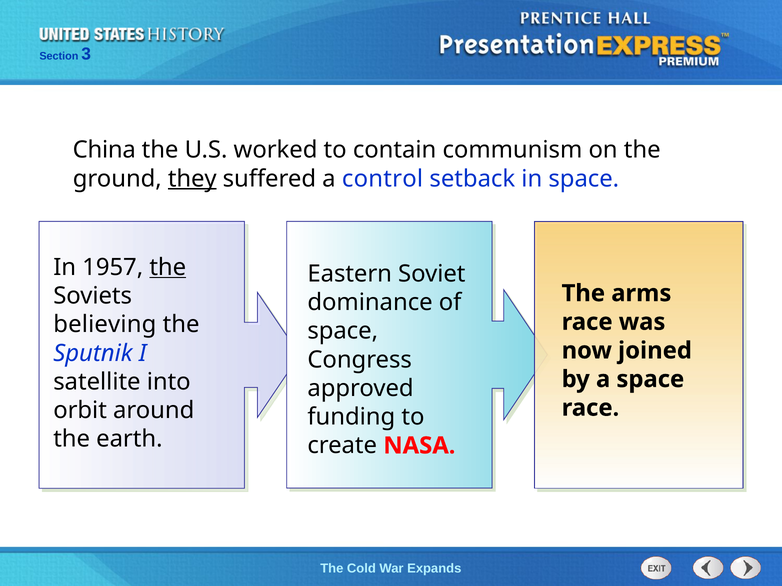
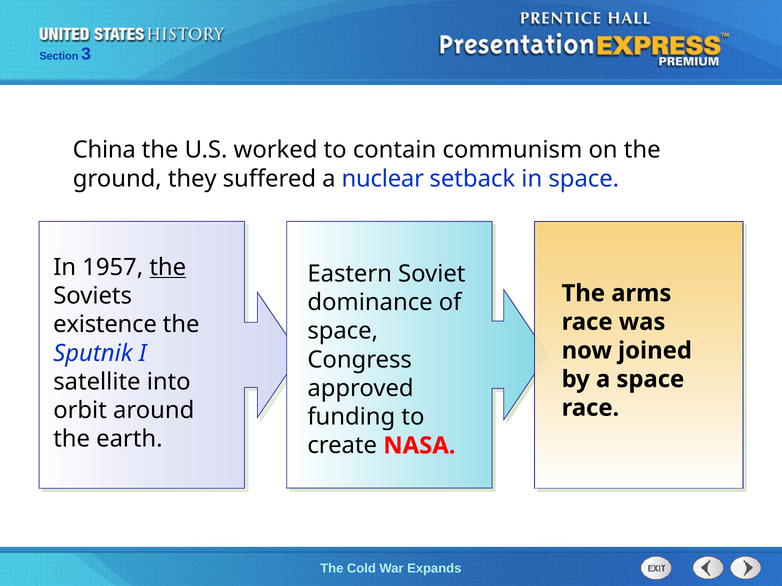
they underline: present -> none (192, 179)
control: control -> nuclear (383, 179)
believing: believing -> existence (105, 325)
